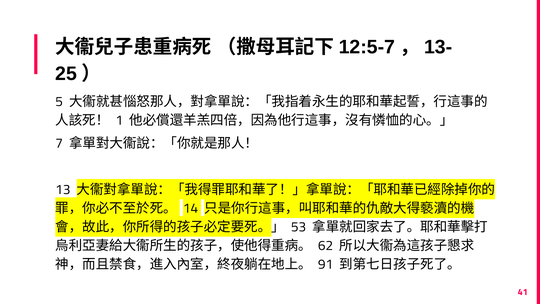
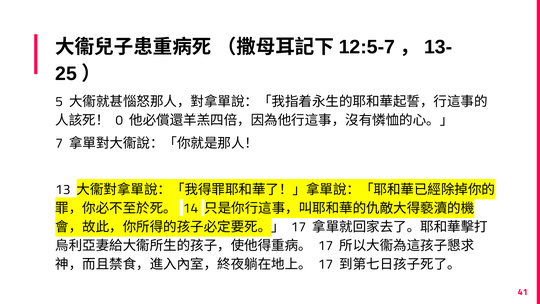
1: 1 -> 0 (119, 120)
53: 53 -> 17 (299, 227)
62: 62 -> 17 (326, 245)
91: 91 -> 17 (326, 264)
